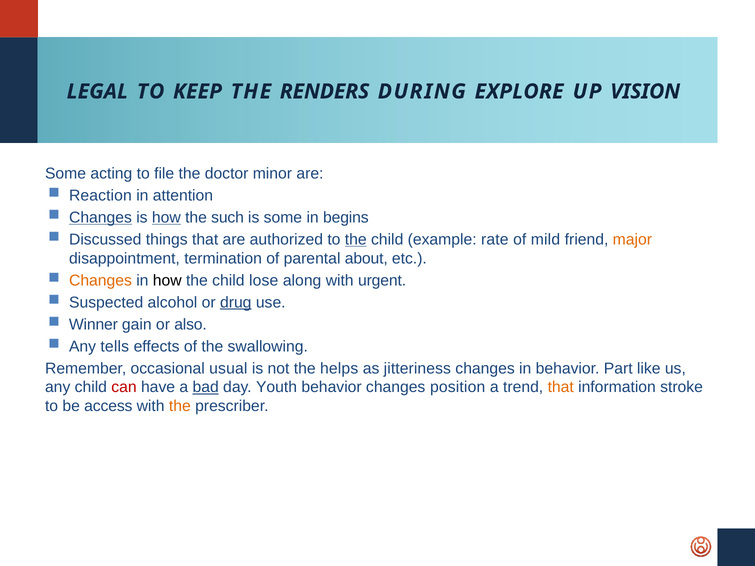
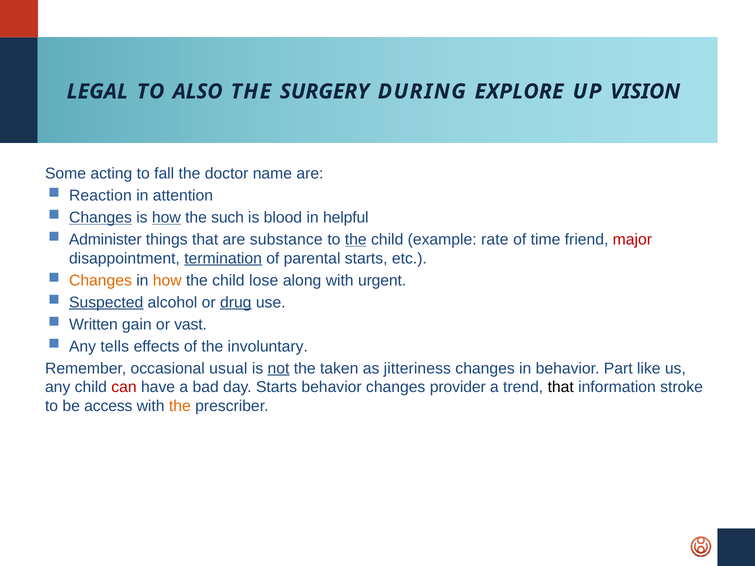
KEEP: KEEP -> ALSO (198, 92)
RENDERS: RENDERS -> SURGERY (324, 92)
file: file -> fall (164, 174)
minor: minor -> name (272, 174)
is some: some -> blood (283, 218)
begins: begins -> helpful (346, 218)
Discussed: Discussed -> Administer (105, 240)
authorized: authorized -> substance (286, 240)
mild: mild -> time (546, 240)
major colour: orange -> red (632, 240)
termination underline: none -> present (223, 258)
parental about: about -> starts (366, 258)
how colour: black -> orange (167, 280)
Suspected underline: none -> present (106, 303)
Winner: Winner -> Written (93, 325)
also: also -> vast (191, 325)
swallowing: swallowing -> involuntary (268, 347)
not underline: none -> present (279, 369)
helps: helps -> taken (339, 369)
bad underline: present -> none (206, 387)
day Youth: Youth -> Starts (277, 387)
position: position -> provider (458, 387)
that colour: orange -> black (561, 387)
